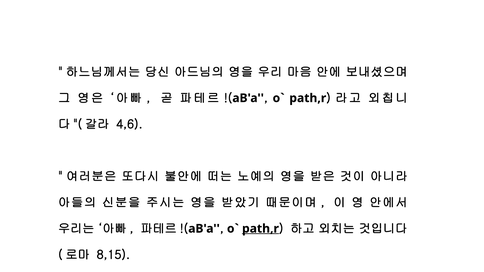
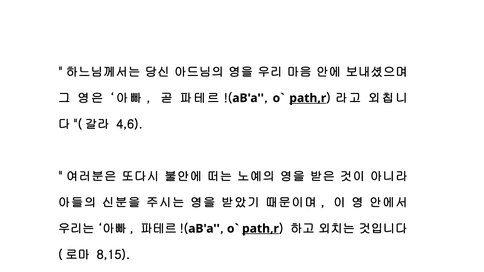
path,r underline: none -> present (308, 98)
